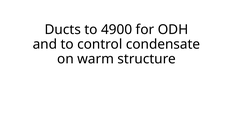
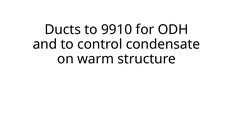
4900: 4900 -> 9910 (117, 30)
